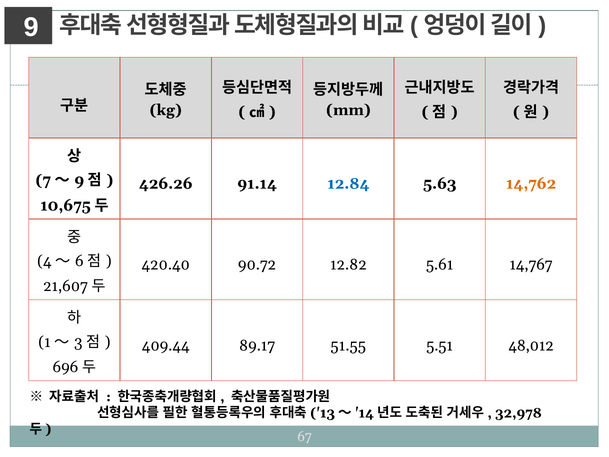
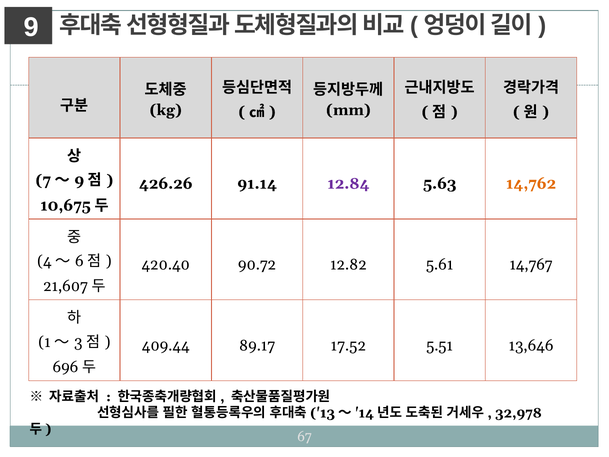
12.84 colour: blue -> purple (348, 184)
51.55: 51.55 -> 17.52 (348, 345)
48,012: 48,012 -> 13,646 (531, 345)
